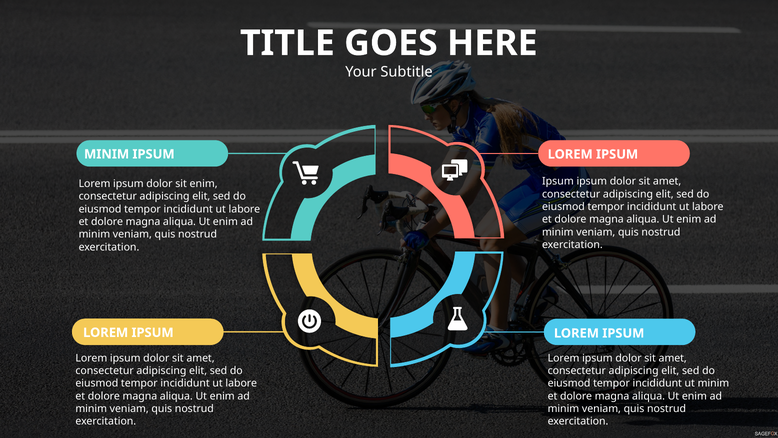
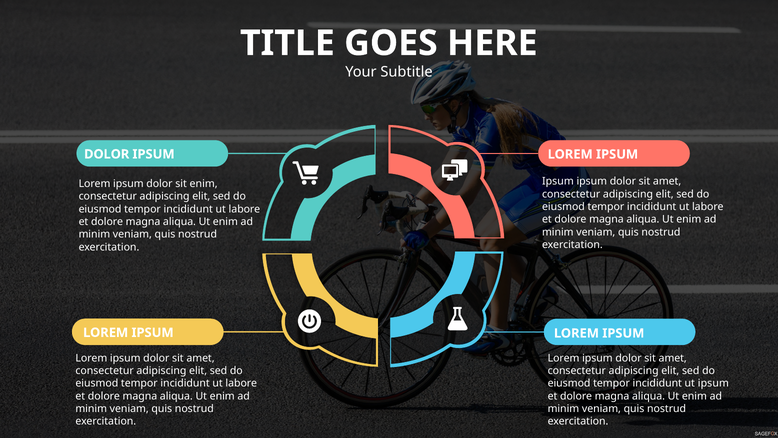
MINIM: MINIM -> DOLOR (107, 154)
ut minim: minim -> ipsum (713, 383)
